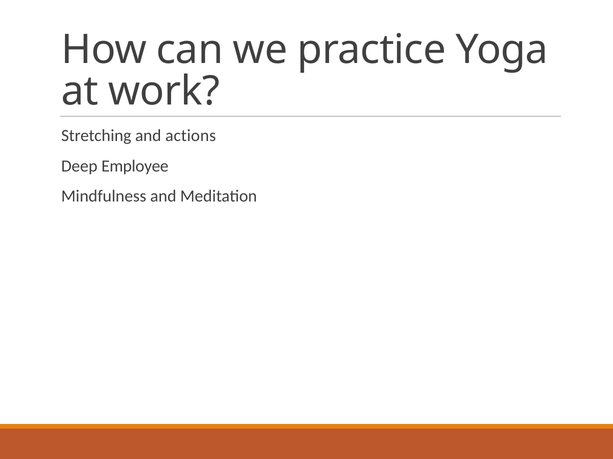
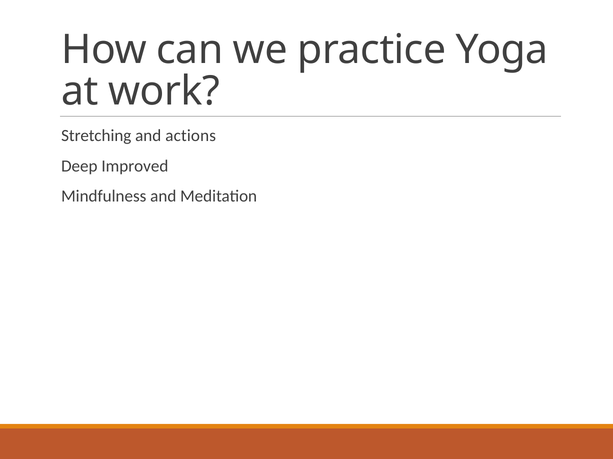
Employee: Employee -> Improved (135, 166)
